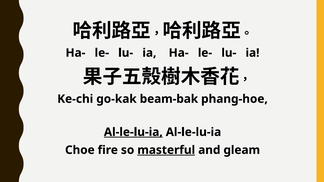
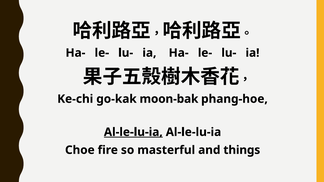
beam-bak: beam-bak -> moon-bak (169, 99)
masterful underline: present -> none (166, 150)
gleam: gleam -> things (242, 150)
